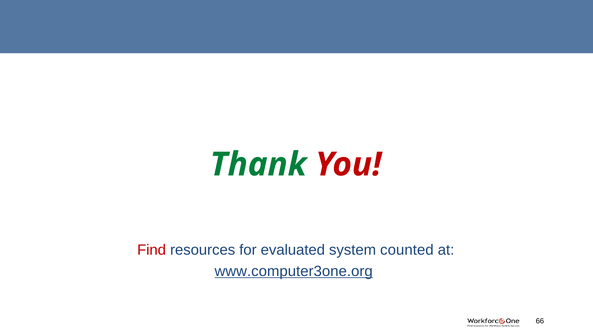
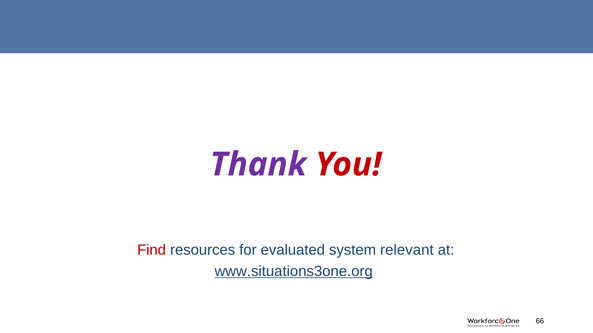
Thank colour: green -> purple (258, 165)
counted: counted -> relevant (407, 250)
www.computer3one.org: www.computer3one.org -> www.situations3one.org (294, 272)
